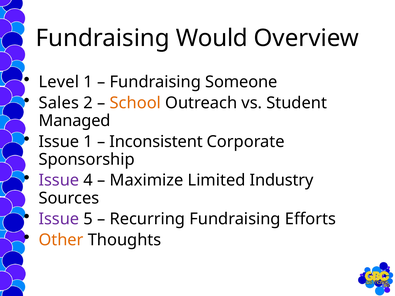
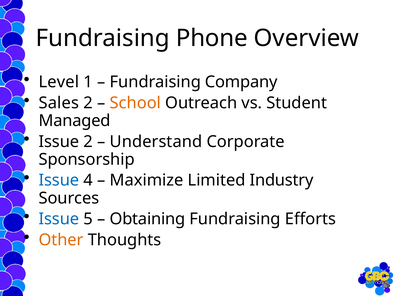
Would: Would -> Phone (212, 38)
Someone: Someone -> Company (241, 82)
Issue 1: 1 -> 2 (88, 142)
Inconsistent: Inconsistent -> Understand (156, 142)
Issue colour: purple -> blue (59, 180)
Issue colour: purple -> blue (59, 219)
Recurring: Recurring -> Obtaining (147, 219)
